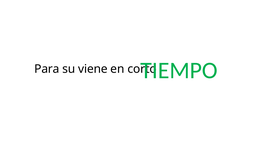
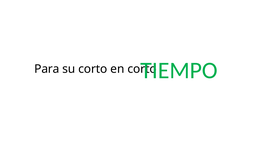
su viene: viene -> corto (93, 69)
